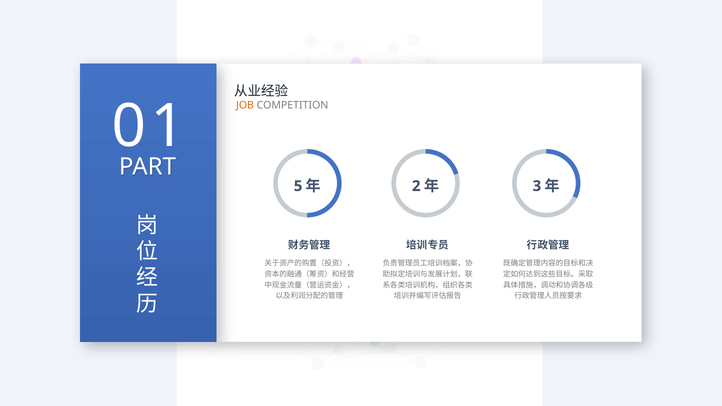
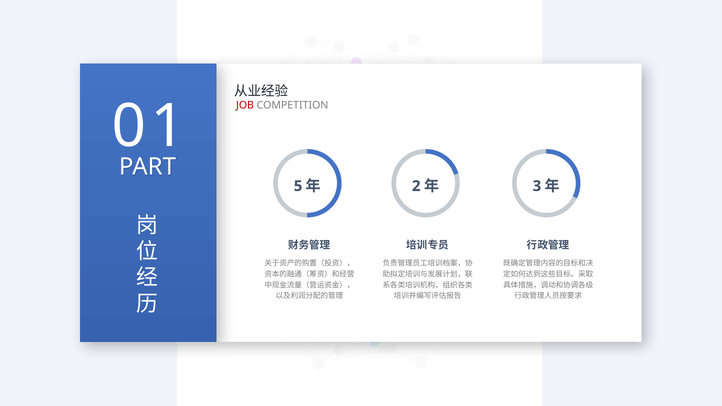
JOB colour: orange -> red (245, 105)
